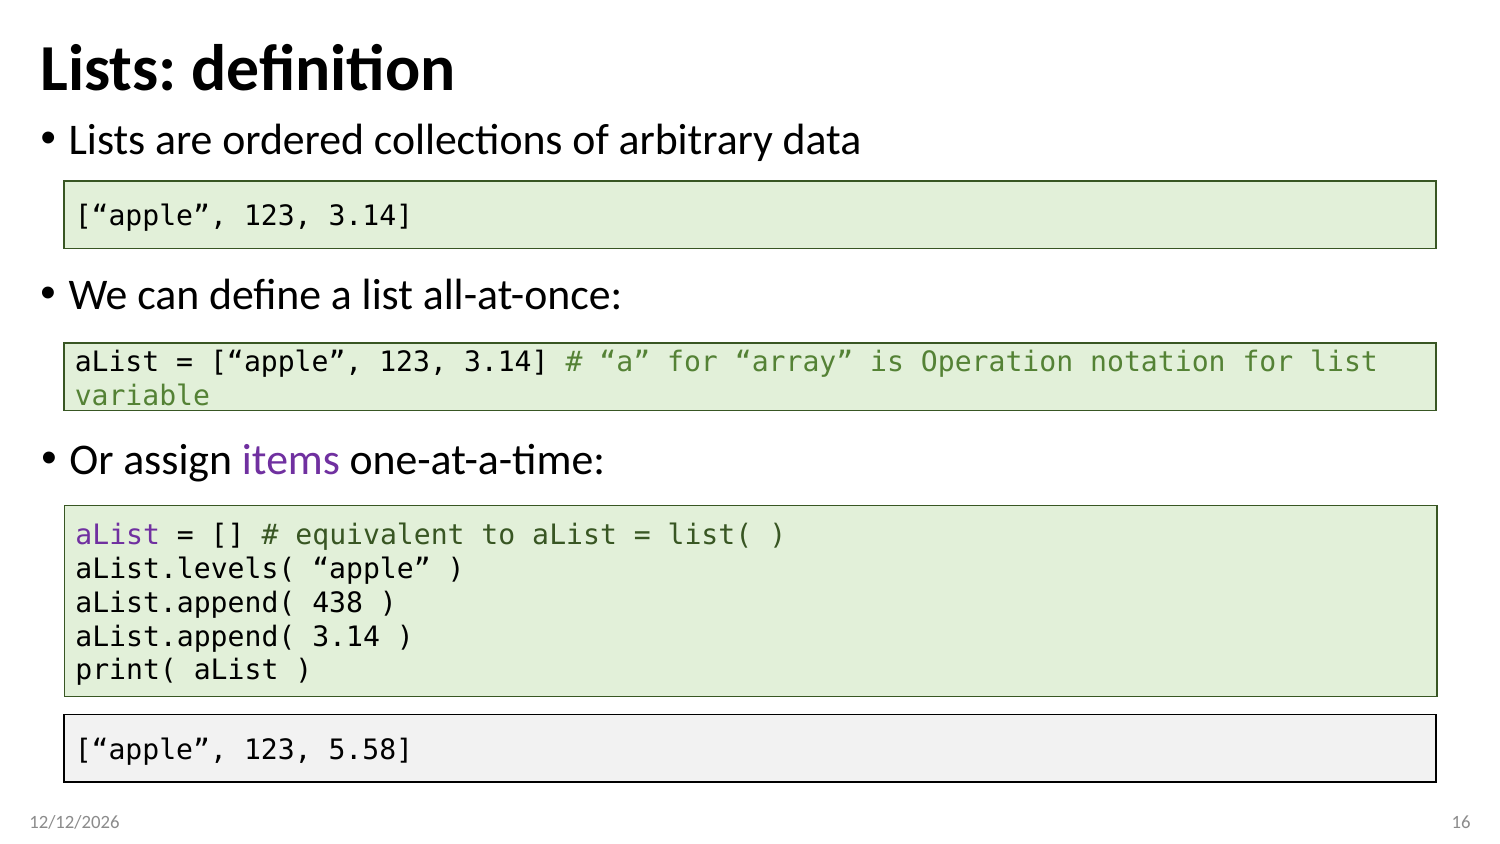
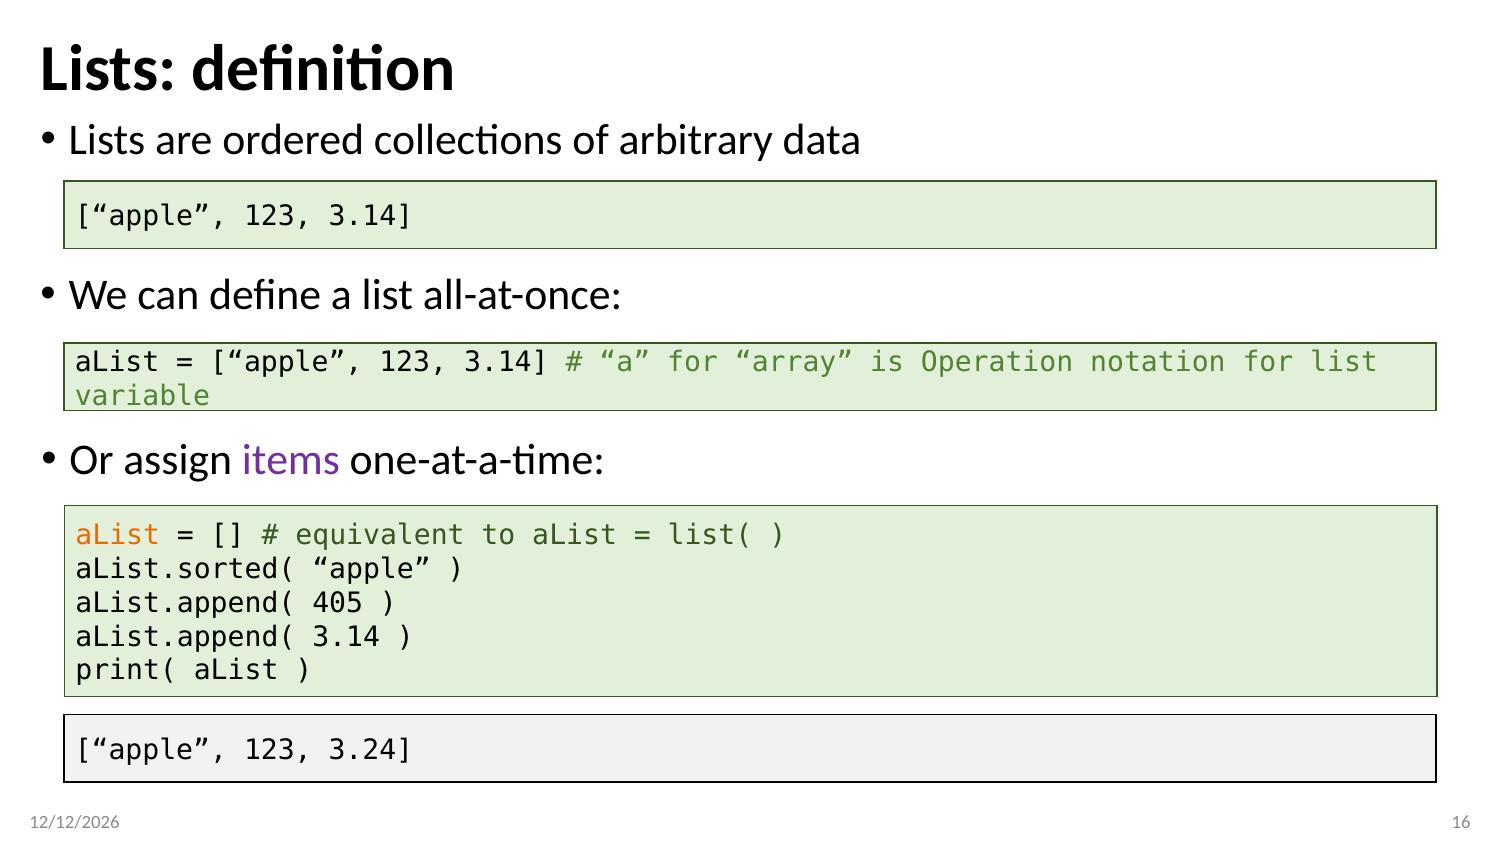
aList colour: purple -> orange (118, 535)
aList.levels(: aList.levels( -> aList.sorted( (185, 569)
438: 438 -> 405 (338, 603)
5.58: 5.58 -> 3.24 (371, 750)
